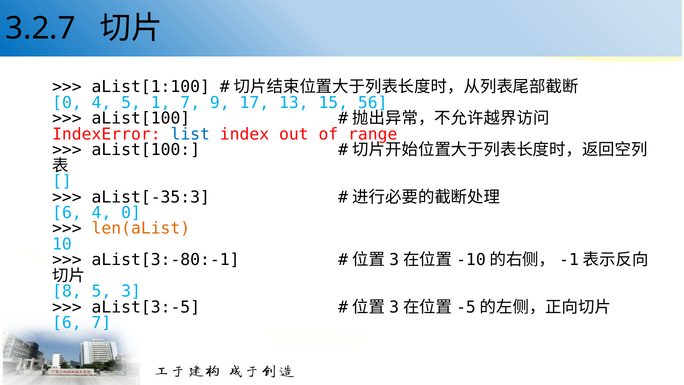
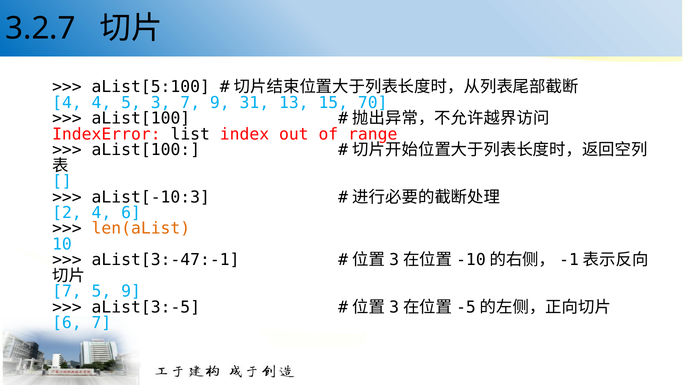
aList[1:100: aList[1:100 -> aList[5:100 (151, 87)
0: 0 -> 4 (67, 103)
1: 1 -> 3 (161, 103)
17: 17 -> 31 (254, 103)
56: 56 -> 70 (373, 103)
list colour: blue -> black (190, 134)
aList[-35:3: aList[-35:3 -> aList[-10:3 (151, 197)
6: 6 -> 2 (67, 213)
4 0: 0 -> 6 (131, 213)
aList[3:-80:-1: aList[3:-80:-1 -> aList[3:-47:-1 (166, 260)
8: 8 -> 7 (67, 291)
5 3: 3 -> 9 (131, 291)
